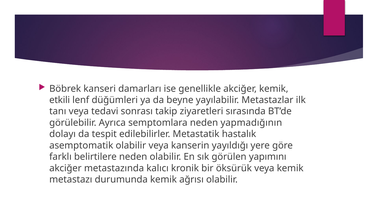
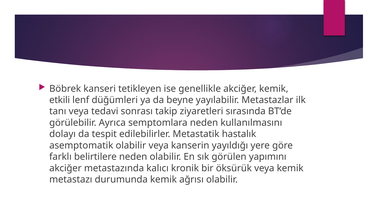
damarları: damarları -> tetikleyen (140, 88)
yapmadığının: yapmadığının -> kullanılmasını (251, 122)
